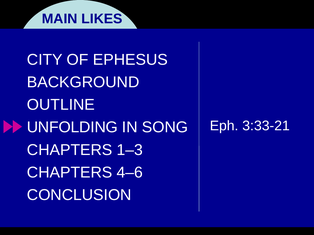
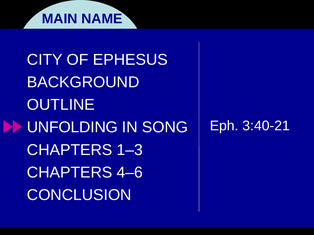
LIKES: LIKES -> NAME (102, 19)
3:33-21: 3:33-21 -> 3:40-21 (266, 126)
